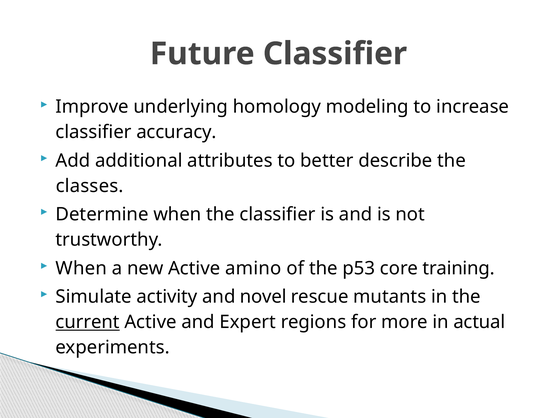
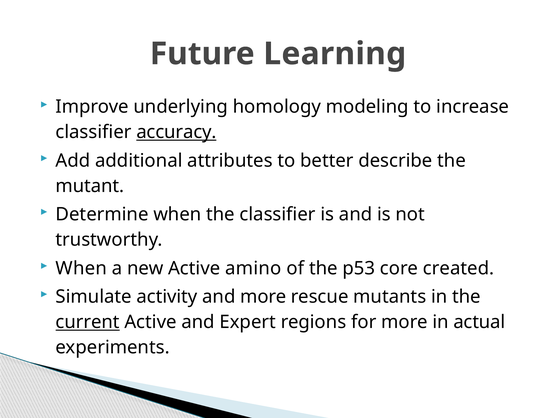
Future Classifier: Classifier -> Learning (335, 54)
accuracy underline: none -> present (176, 132)
classes: classes -> mutant (90, 186)
training: training -> created (459, 268)
and novel: novel -> more (263, 297)
